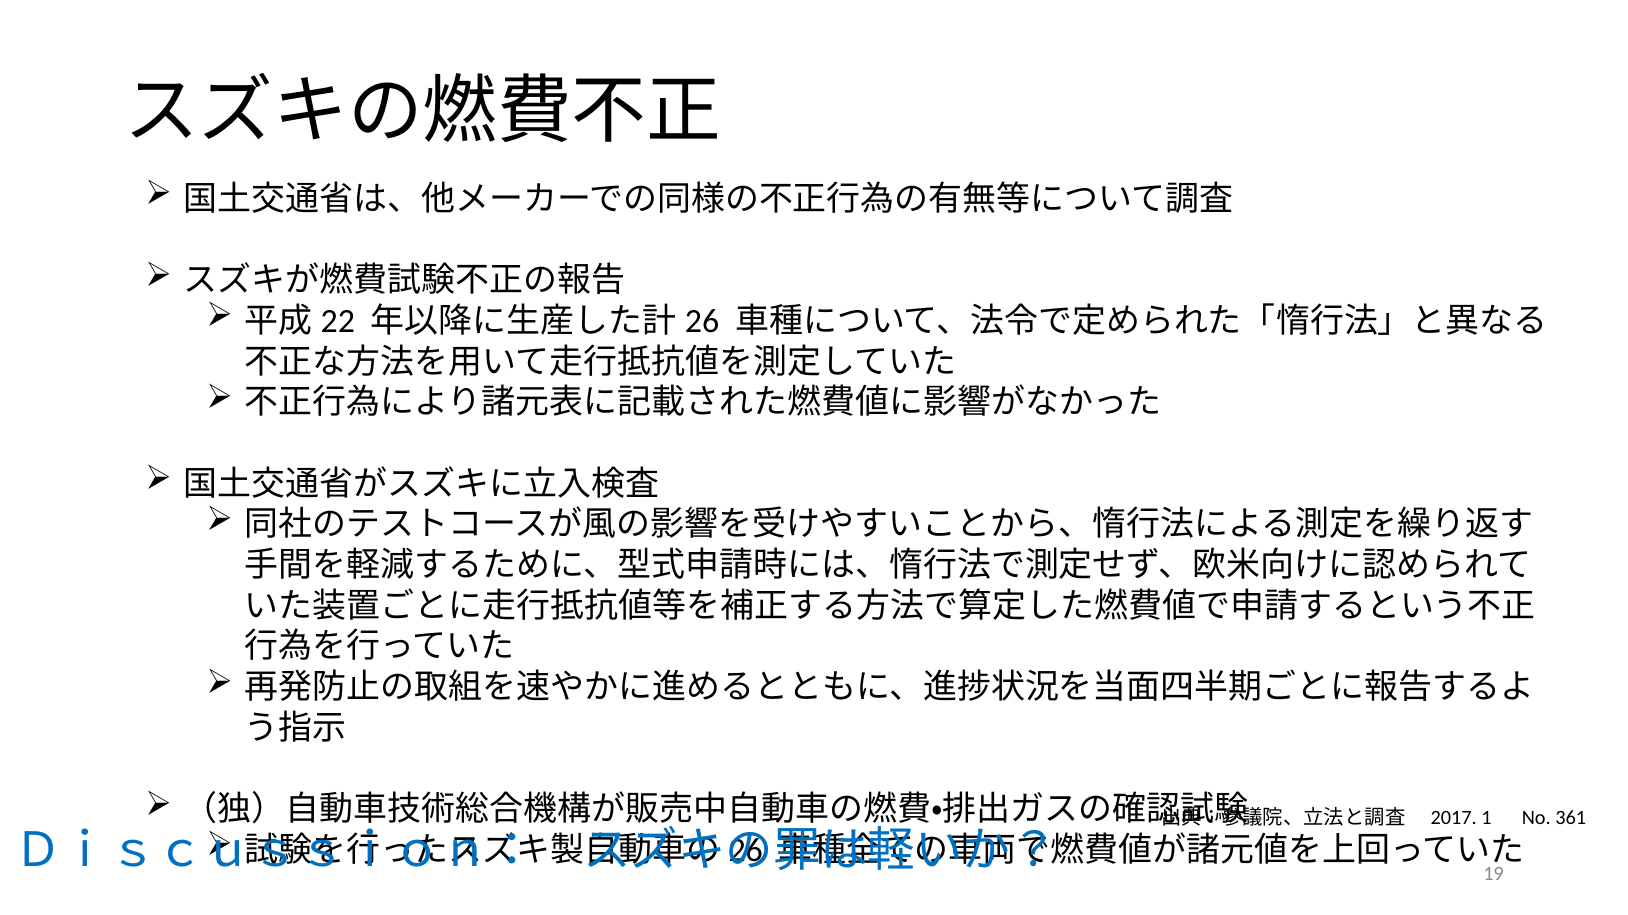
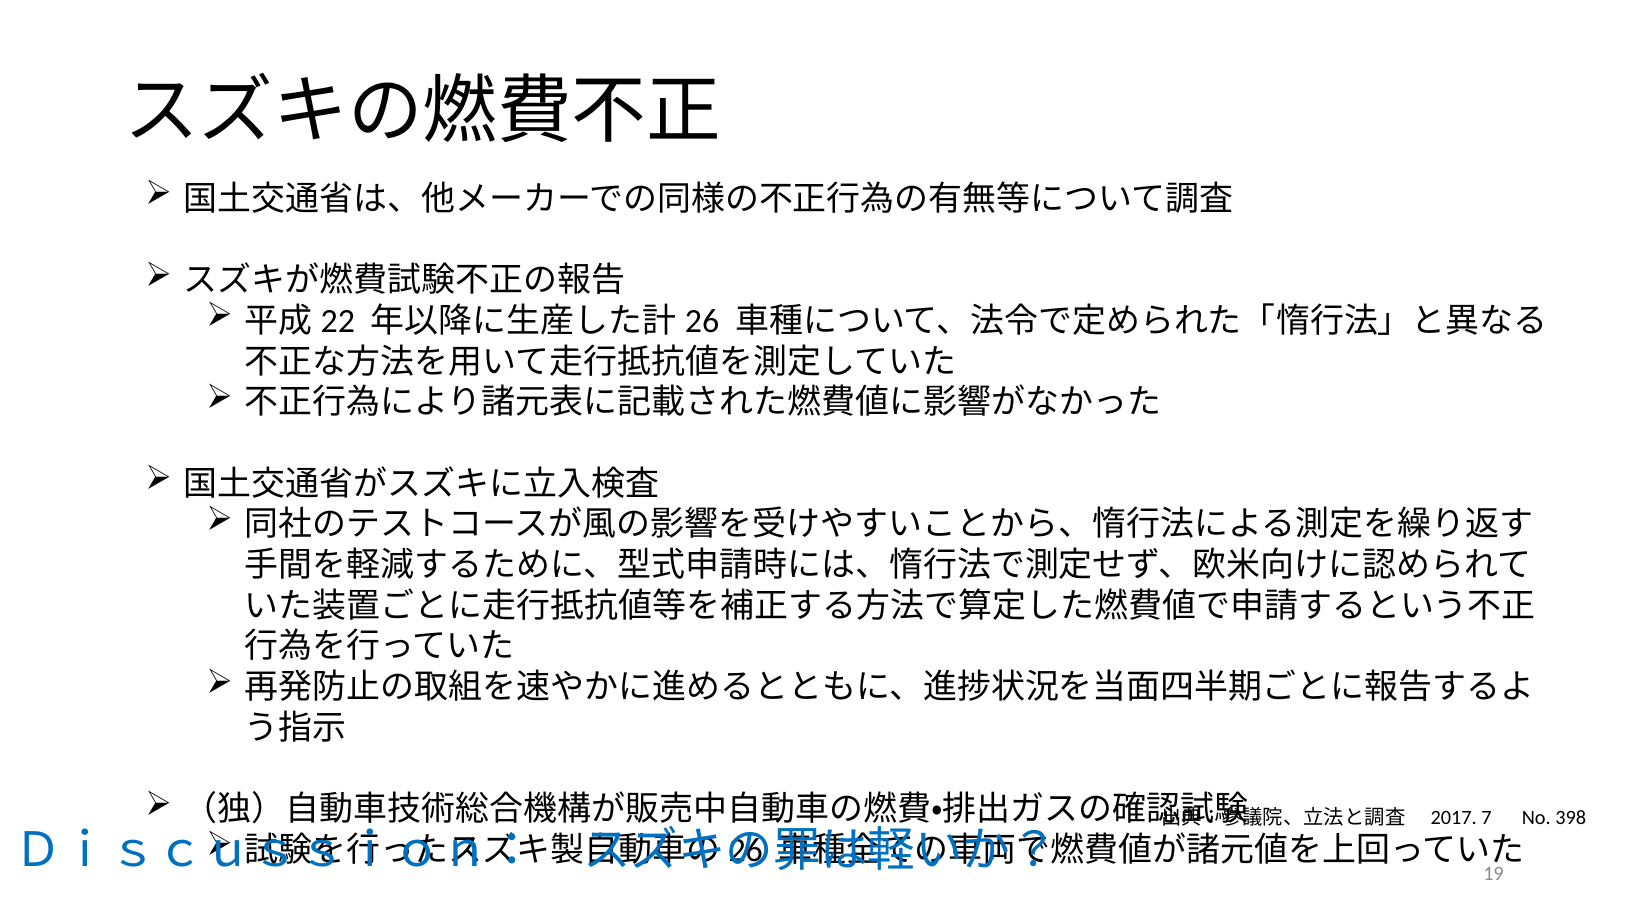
1: 1 -> 7 (1486, 819)
361: 361 -> 398 (1571, 819)
